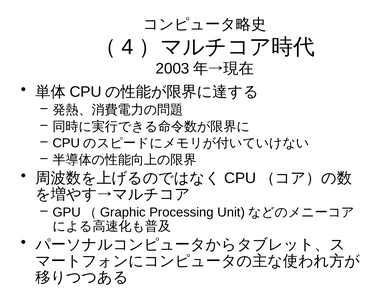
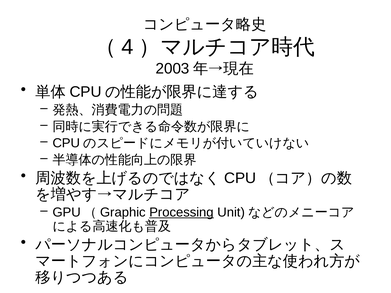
Processing underline: none -> present (182, 212)
